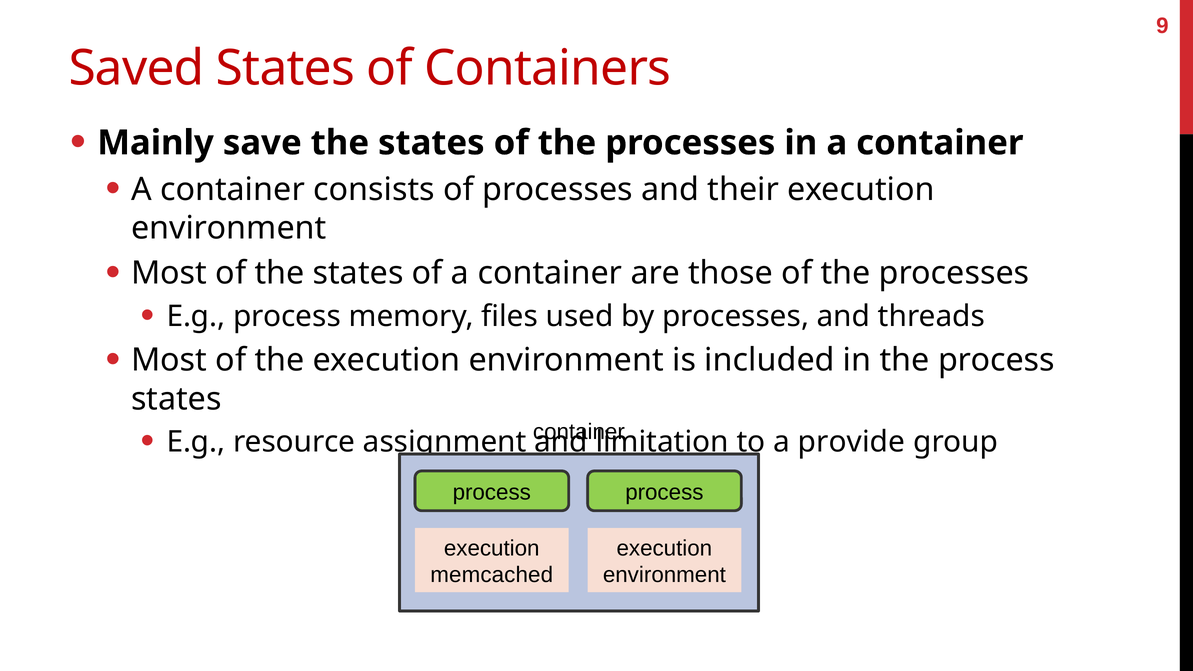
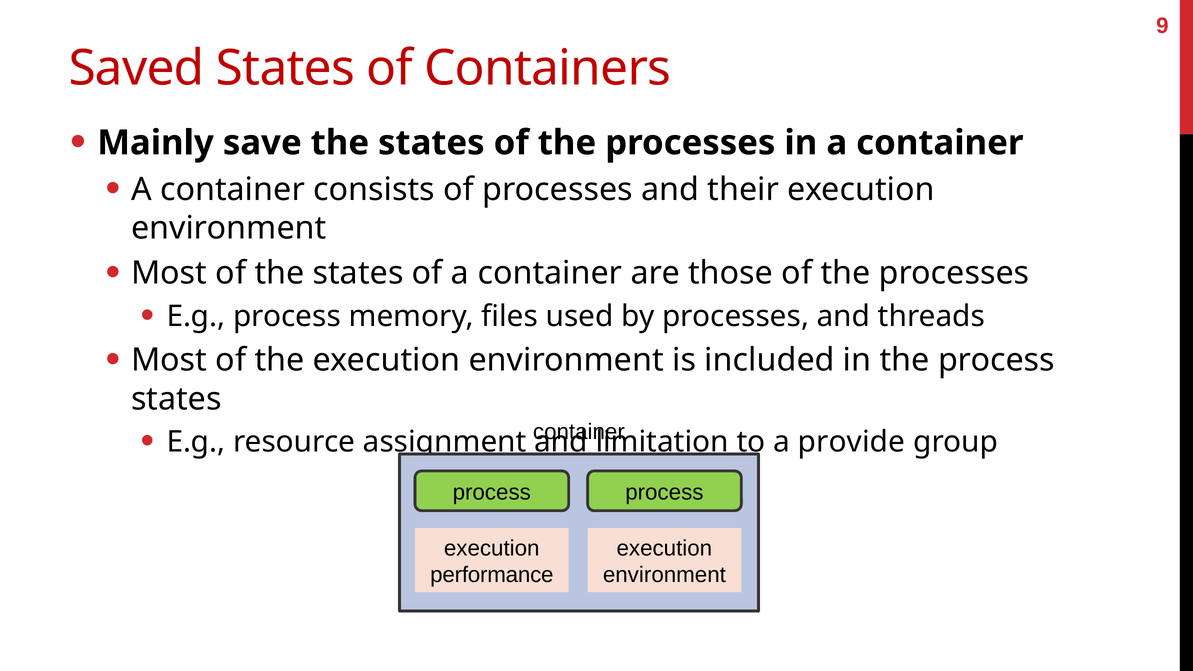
memcached: memcached -> performance (492, 575)
